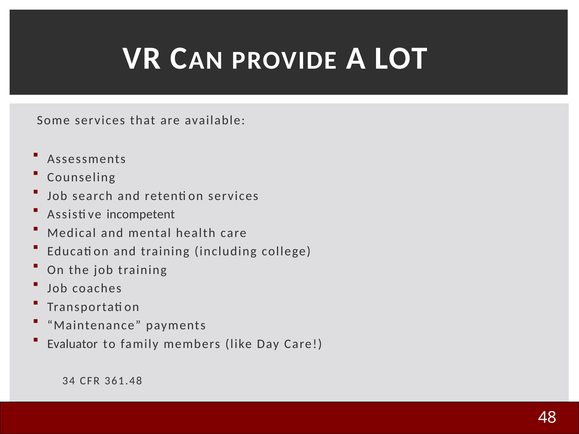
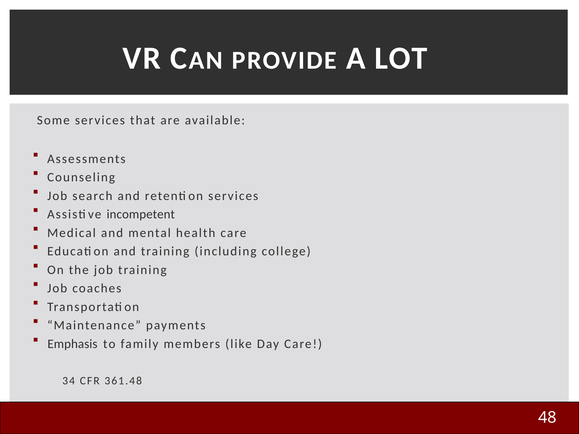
Evaluator: Evaluator -> Emphasis (72, 344)
